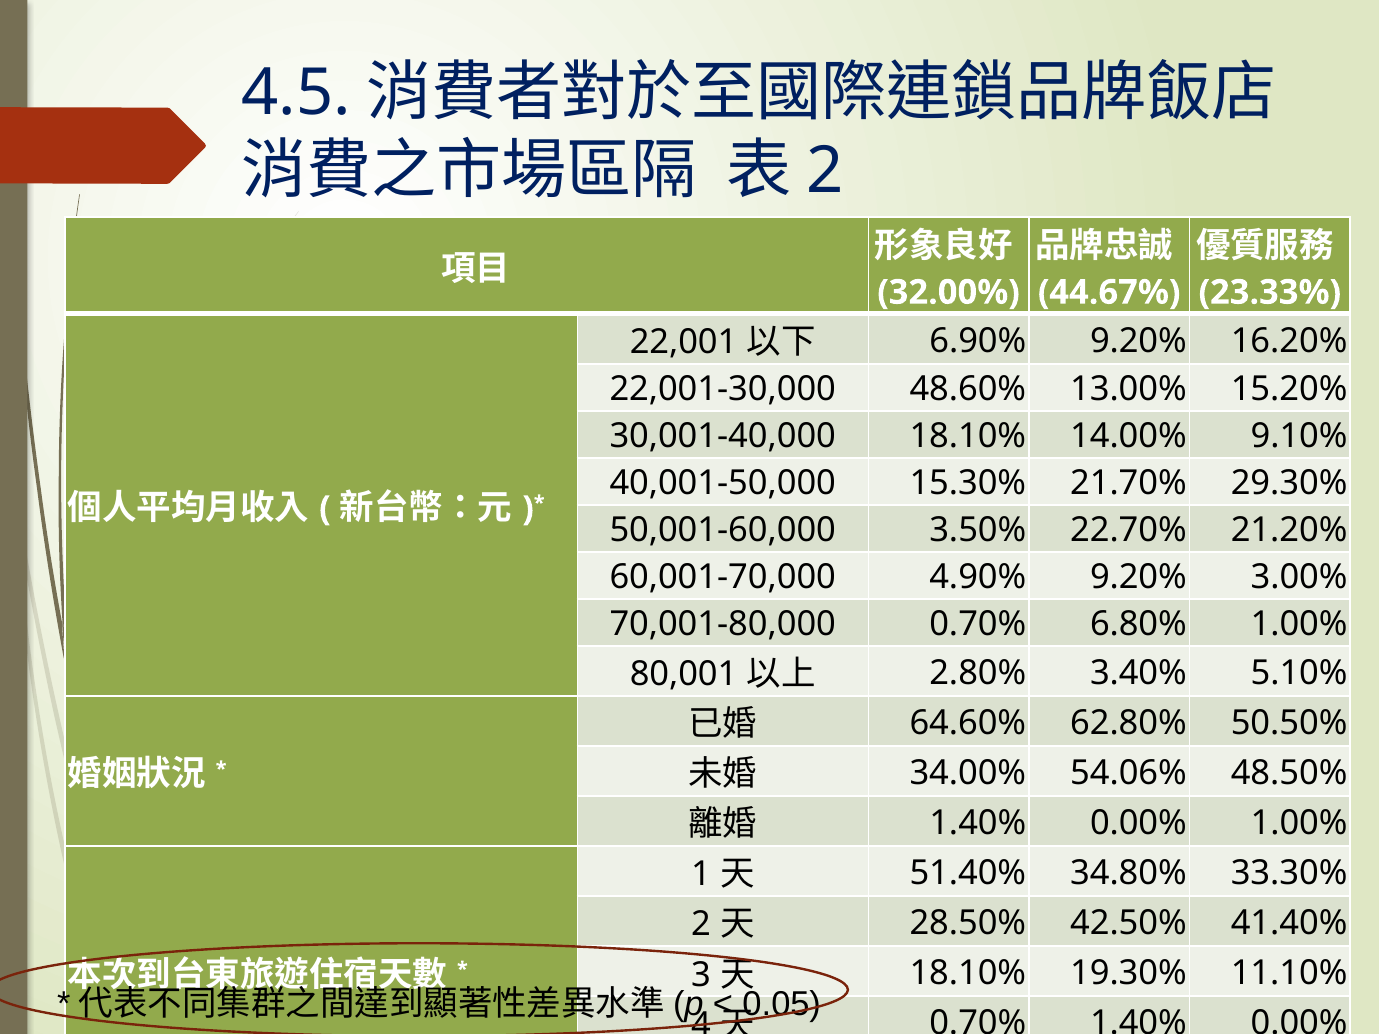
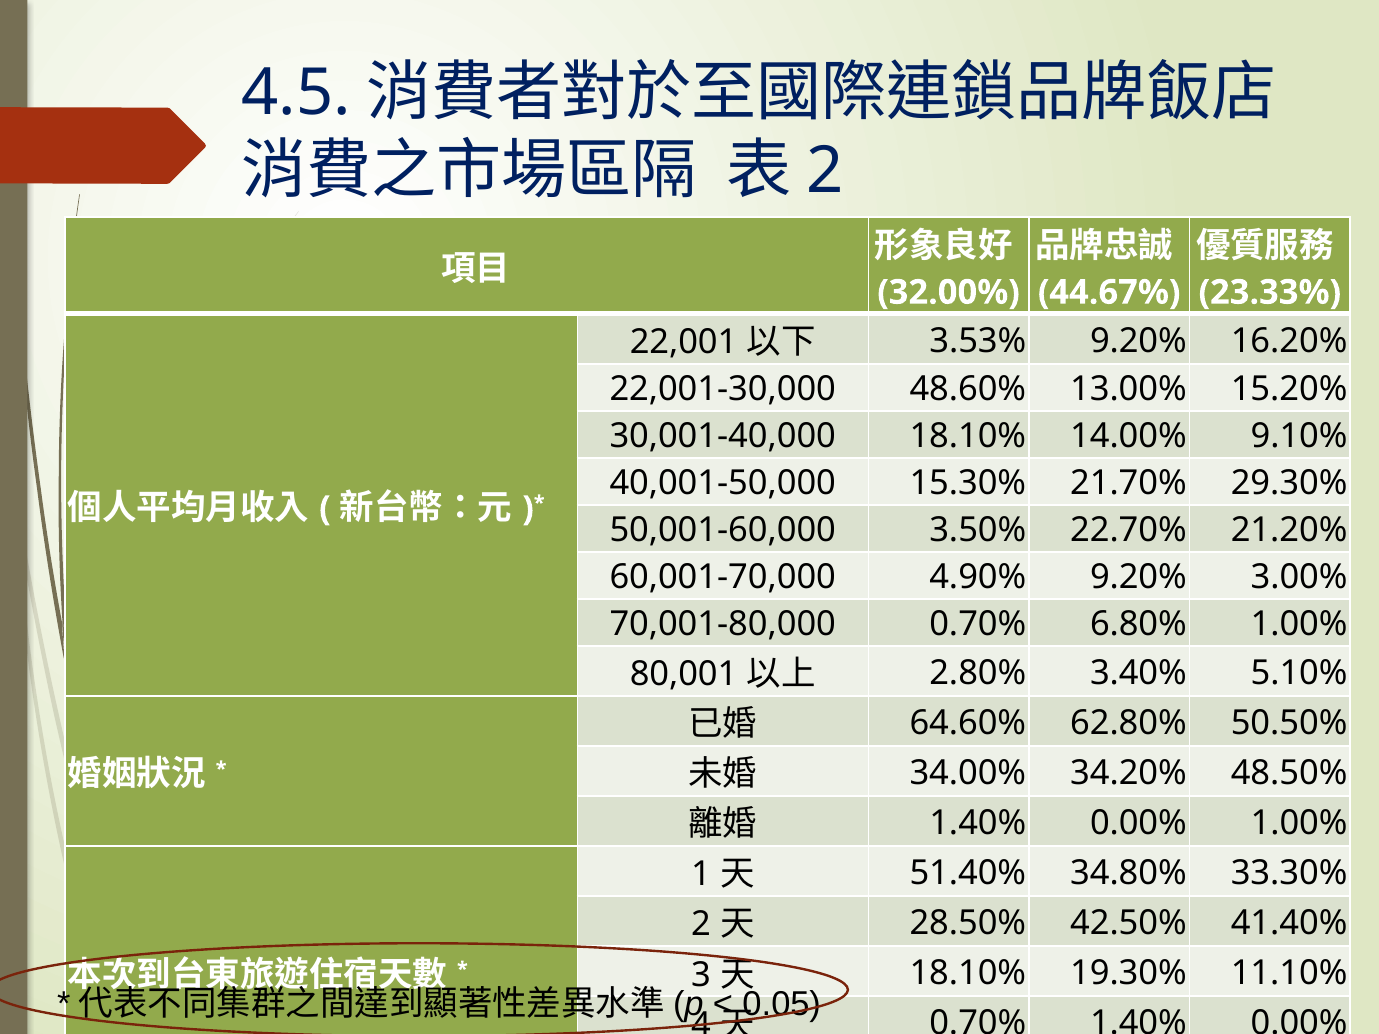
6.90%: 6.90% -> 3.53% (978, 341)
54.06%: 54.06% -> 34.20% (1129, 773)
